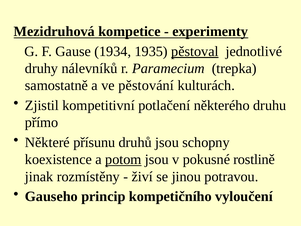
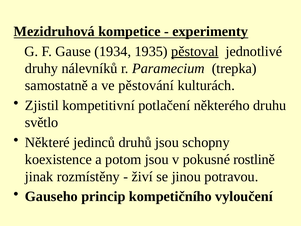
přímo: přímo -> světlo (42, 122)
přísunu: přísunu -> jedinců (94, 142)
potom underline: present -> none (123, 159)
